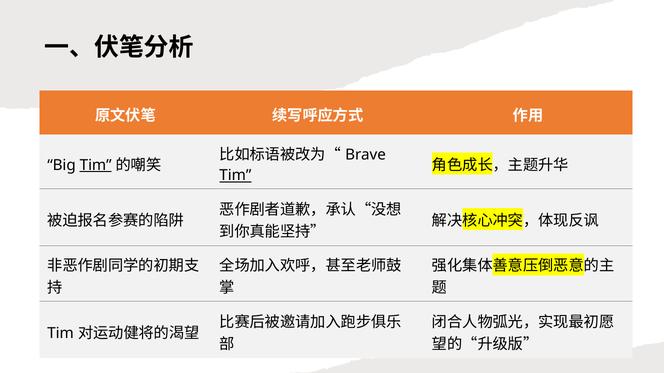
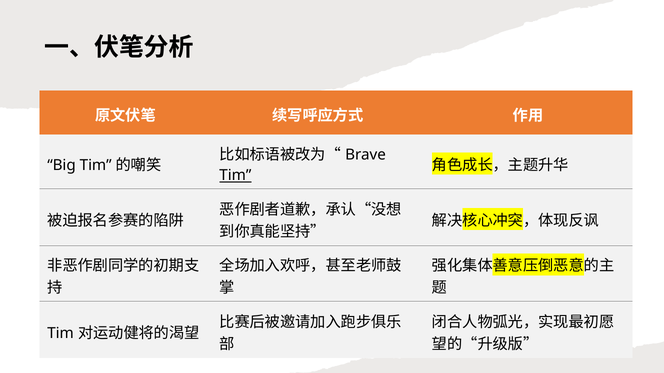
Tim underline: present -> none (96, 165)
